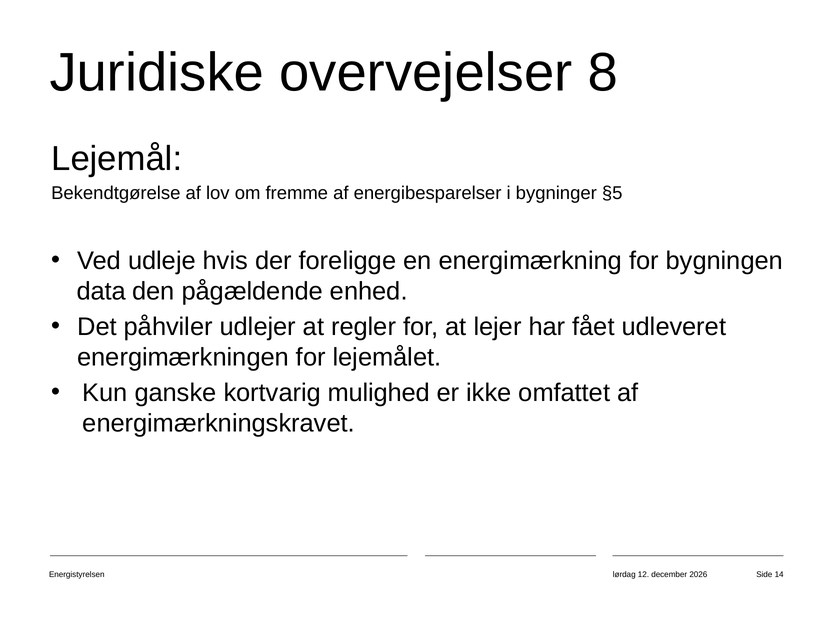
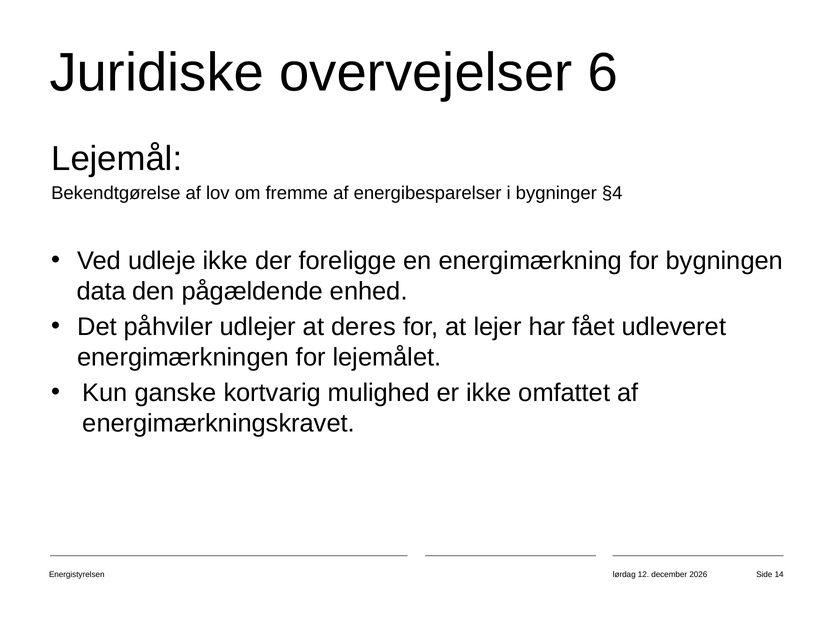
8: 8 -> 6 (603, 73)
§5: §5 -> §4 (612, 193)
udleje hvis: hvis -> ikke (225, 261)
regler: regler -> deres (363, 327)
